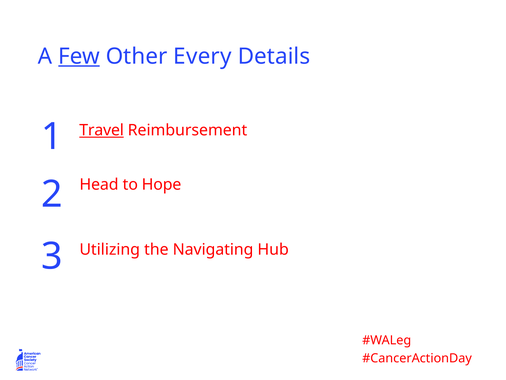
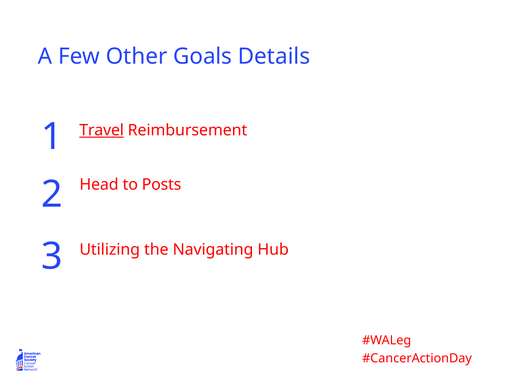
Few underline: present -> none (79, 56)
Every: Every -> Goals (203, 56)
Hope: Hope -> Posts (162, 184)
